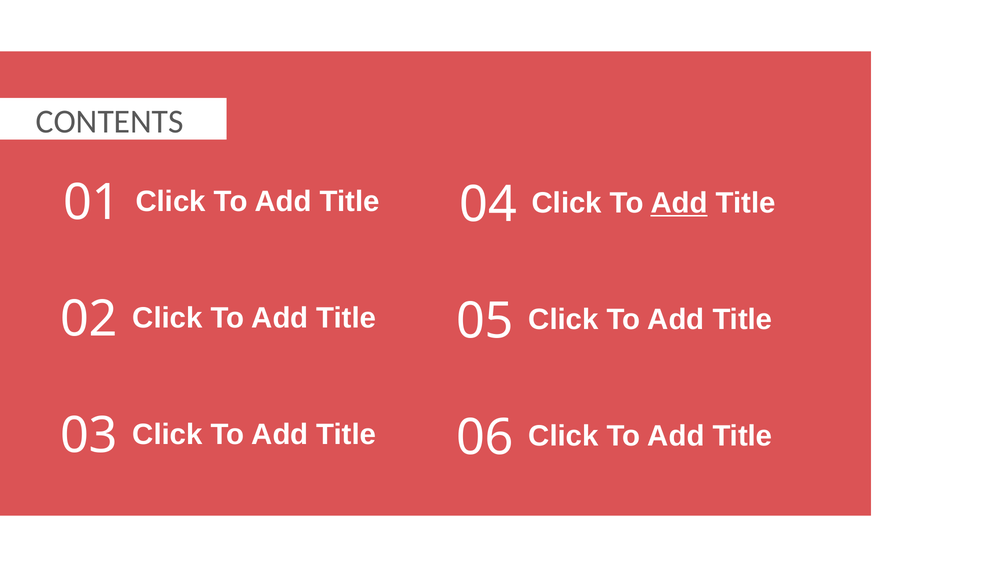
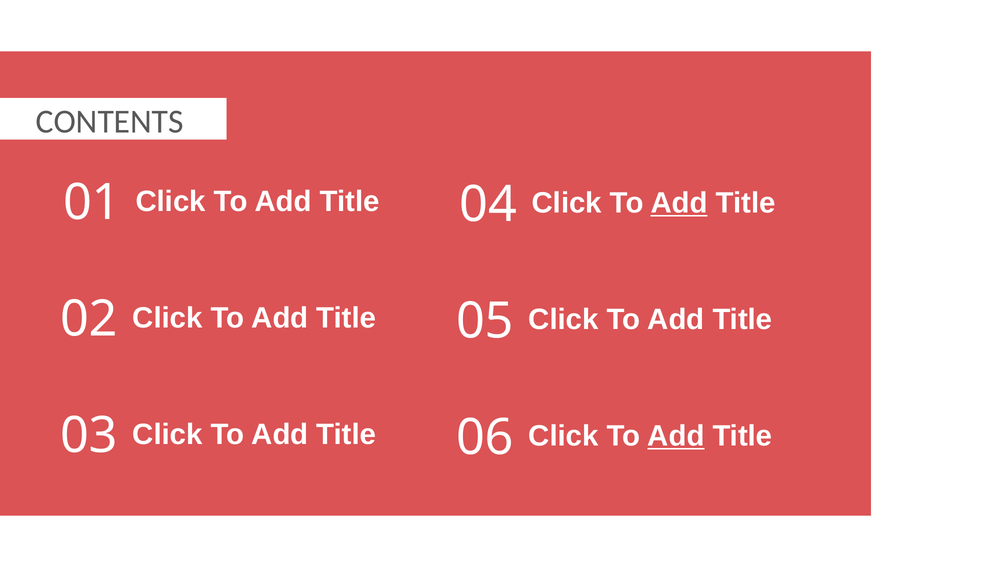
Add underline: none -> present (676, 436)
